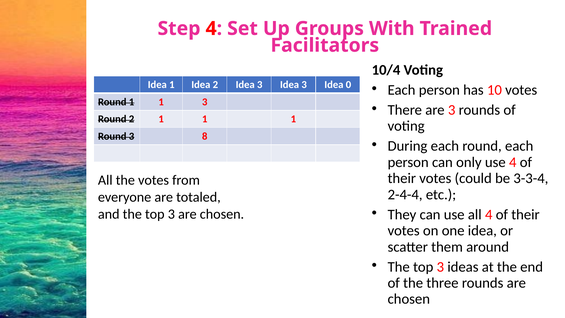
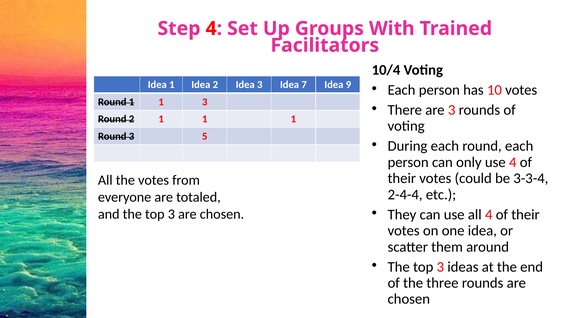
3 Idea 3: 3 -> 7 (304, 85)
0: 0 -> 9 (348, 85)
8: 8 -> 5 (205, 136)
